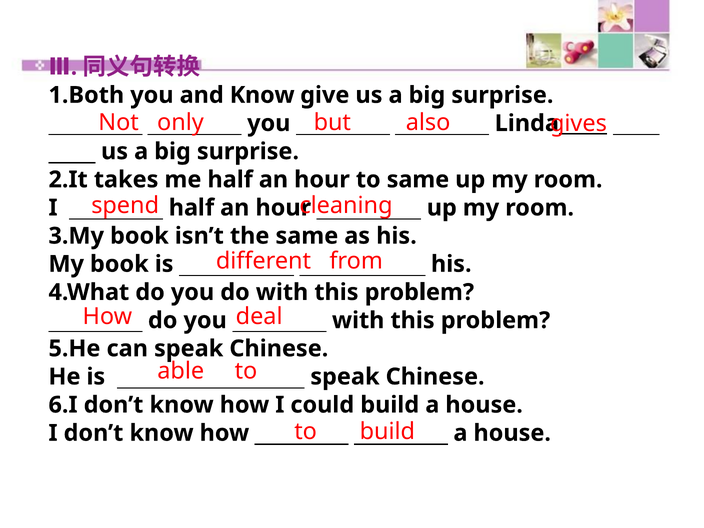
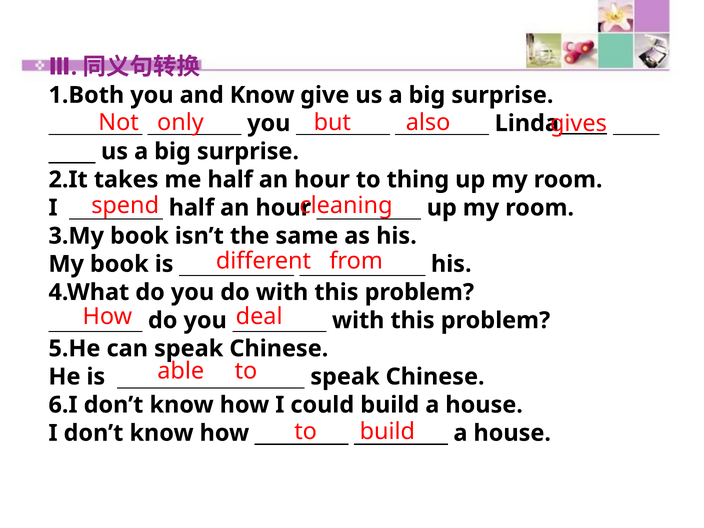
to same: same -> thing (418, 180)
